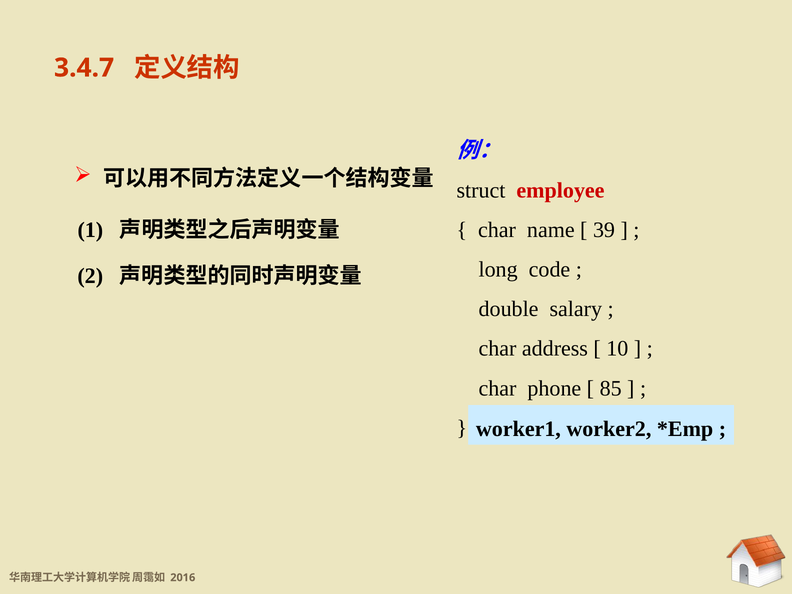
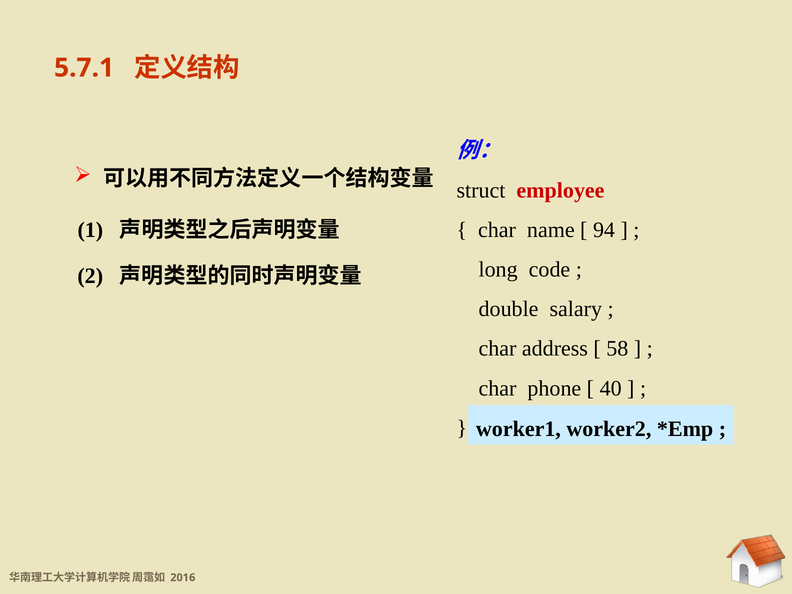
3.4.7: 3.4.7 -> 5.7.1 (84, 68)
39: 39 -> 94 (604, 230)
10: 10 -> 58 (617, 349)
85: 85 -> 40 (611, 388)
